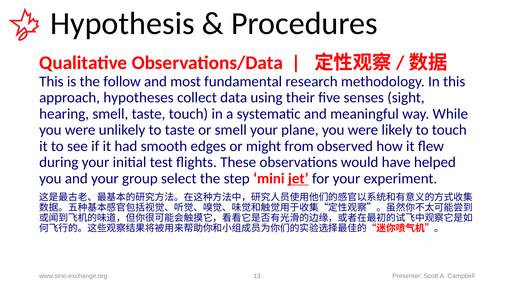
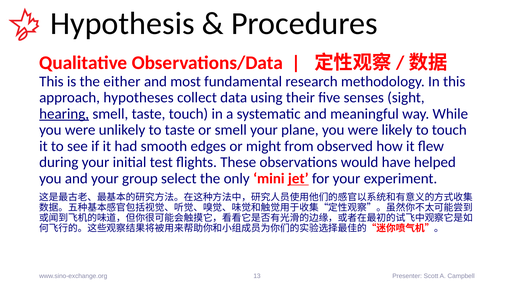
follow: follow -> either (122, 81)
hearing underline: none -> present (64, 114)
step: step -> only (237, 179)
